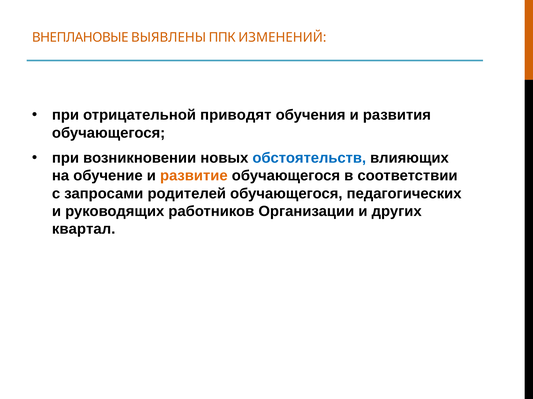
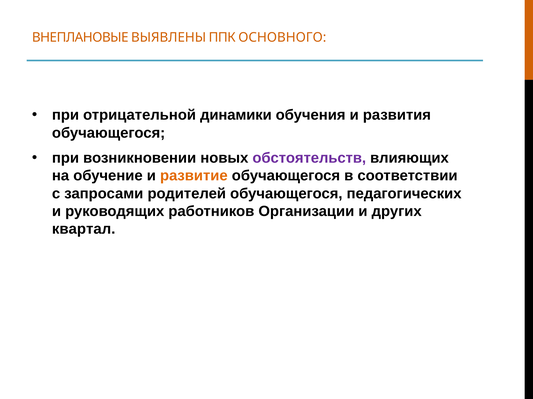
ИЗМЕНЕНИЙ: ИЗМЕНЕНИЙ -> ОСНОВНОГО (282, 37)
приводят: приводят -> динамики (236, 115)
обстоятельств colour: blue -> purple (309, 158)
